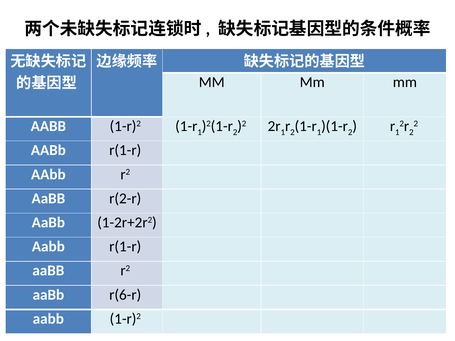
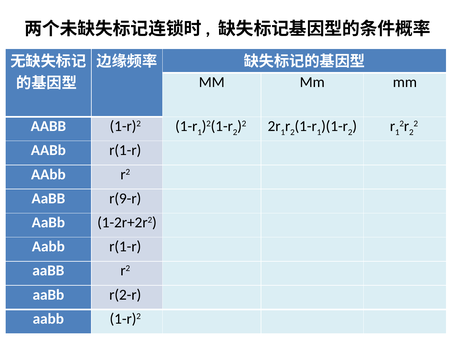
r(2-r: r(2-r -> r(9-r (125, 199)
r(6-r: r(6-r -> r(2-r (125, 295)
